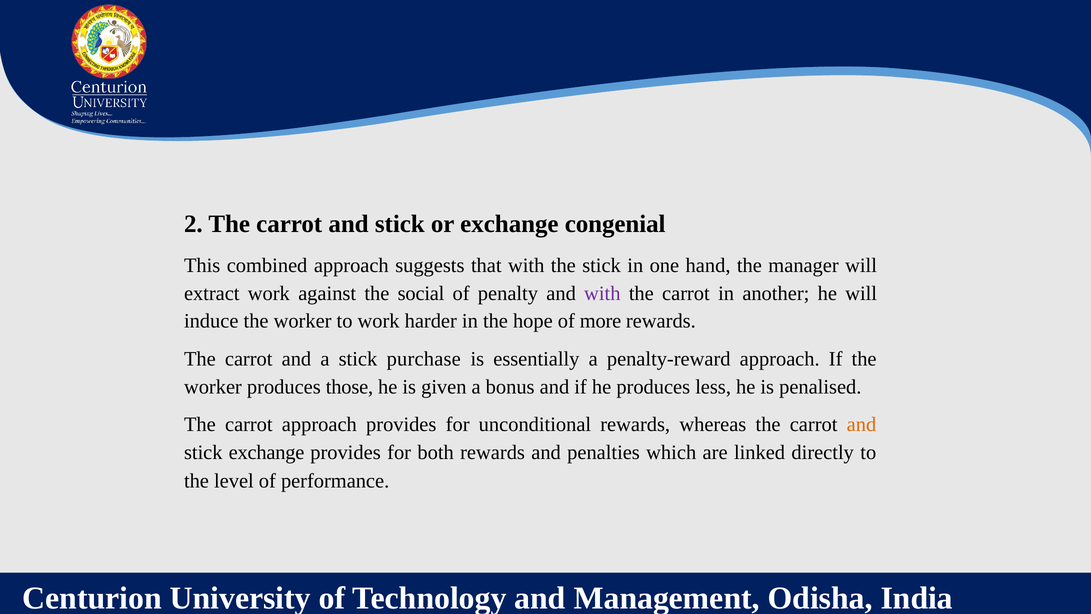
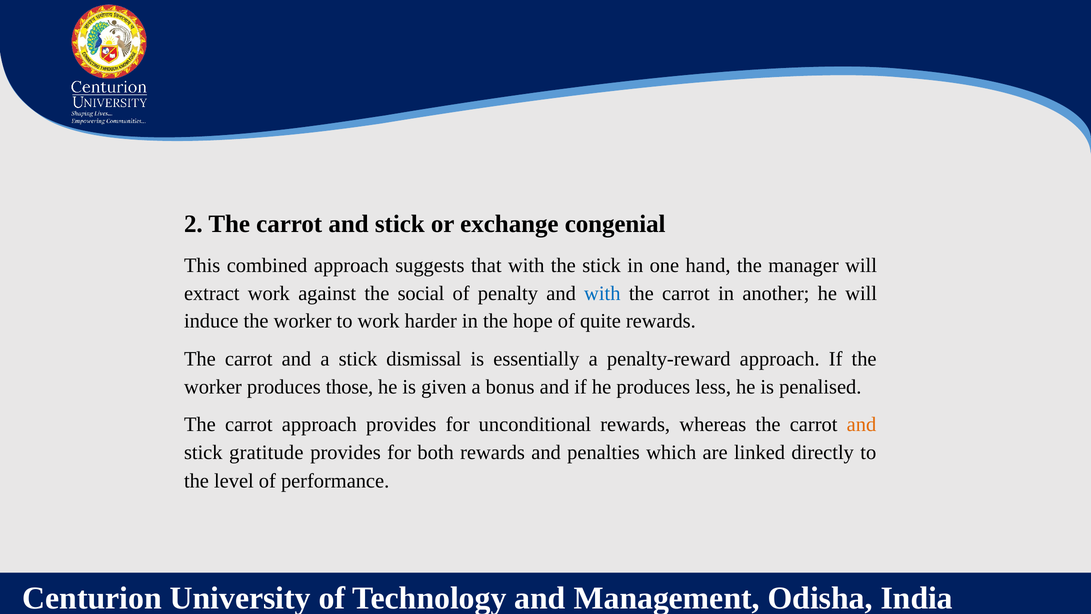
with colour: purple -> blue (602, 293)
more: more -> quite (600, 321)
purchase: purchase -> dismissal (424, 359)
stick exchange: exchange -> gratitude (266, 452)
